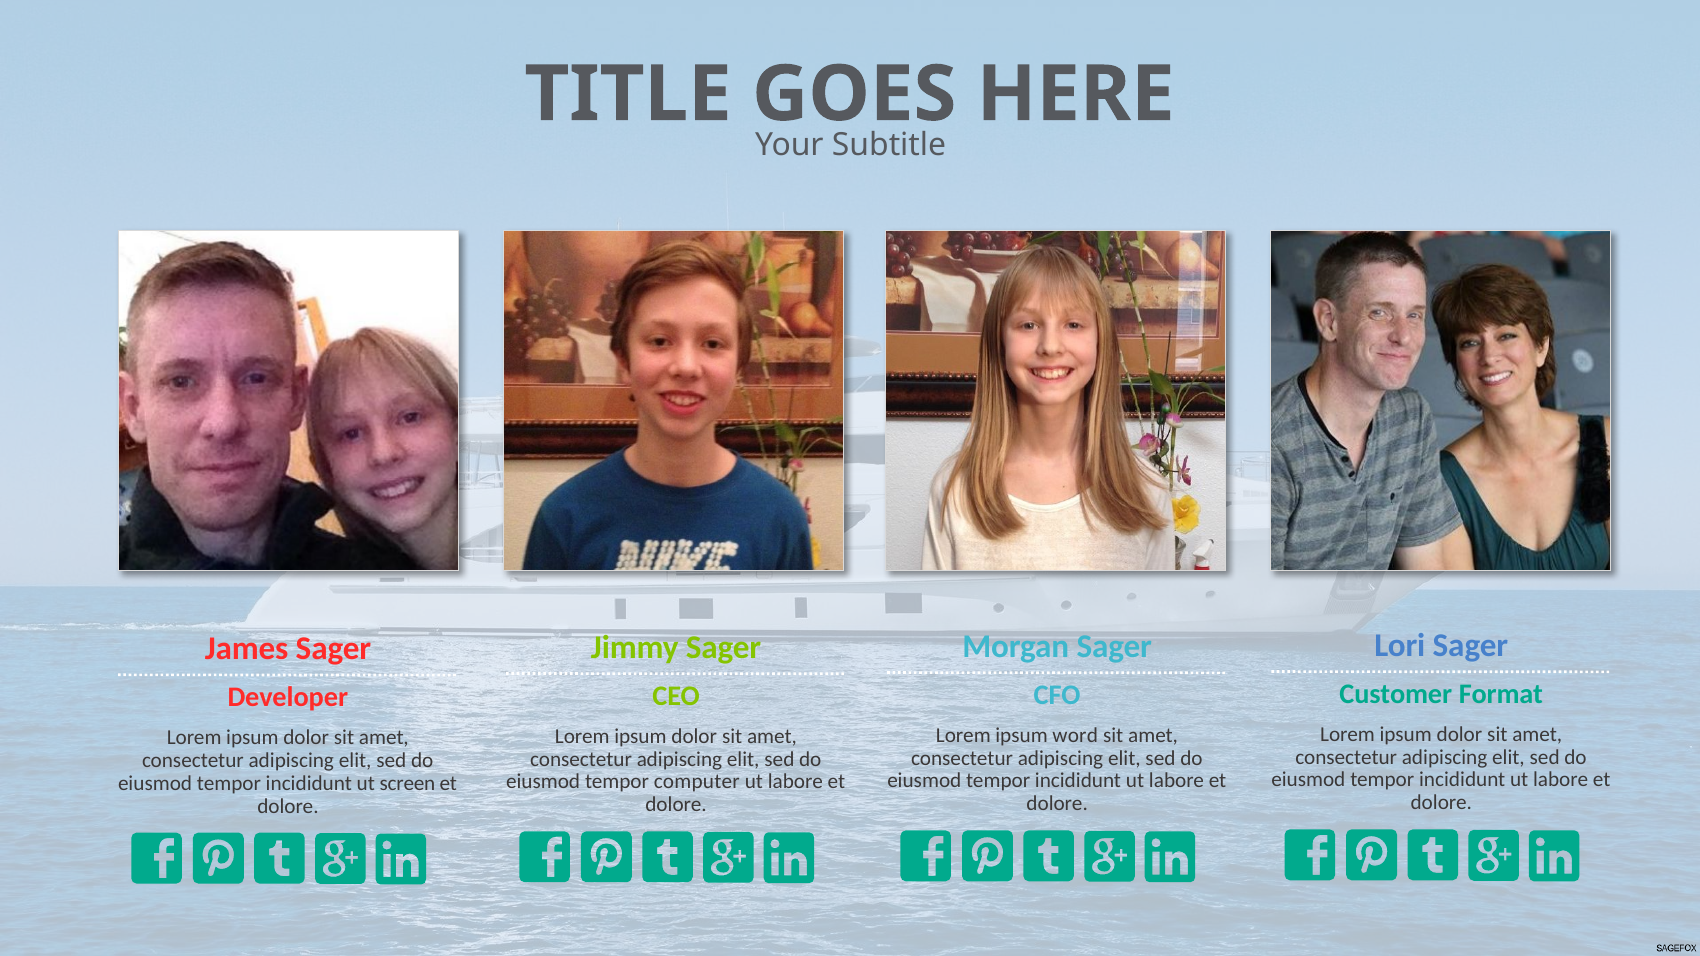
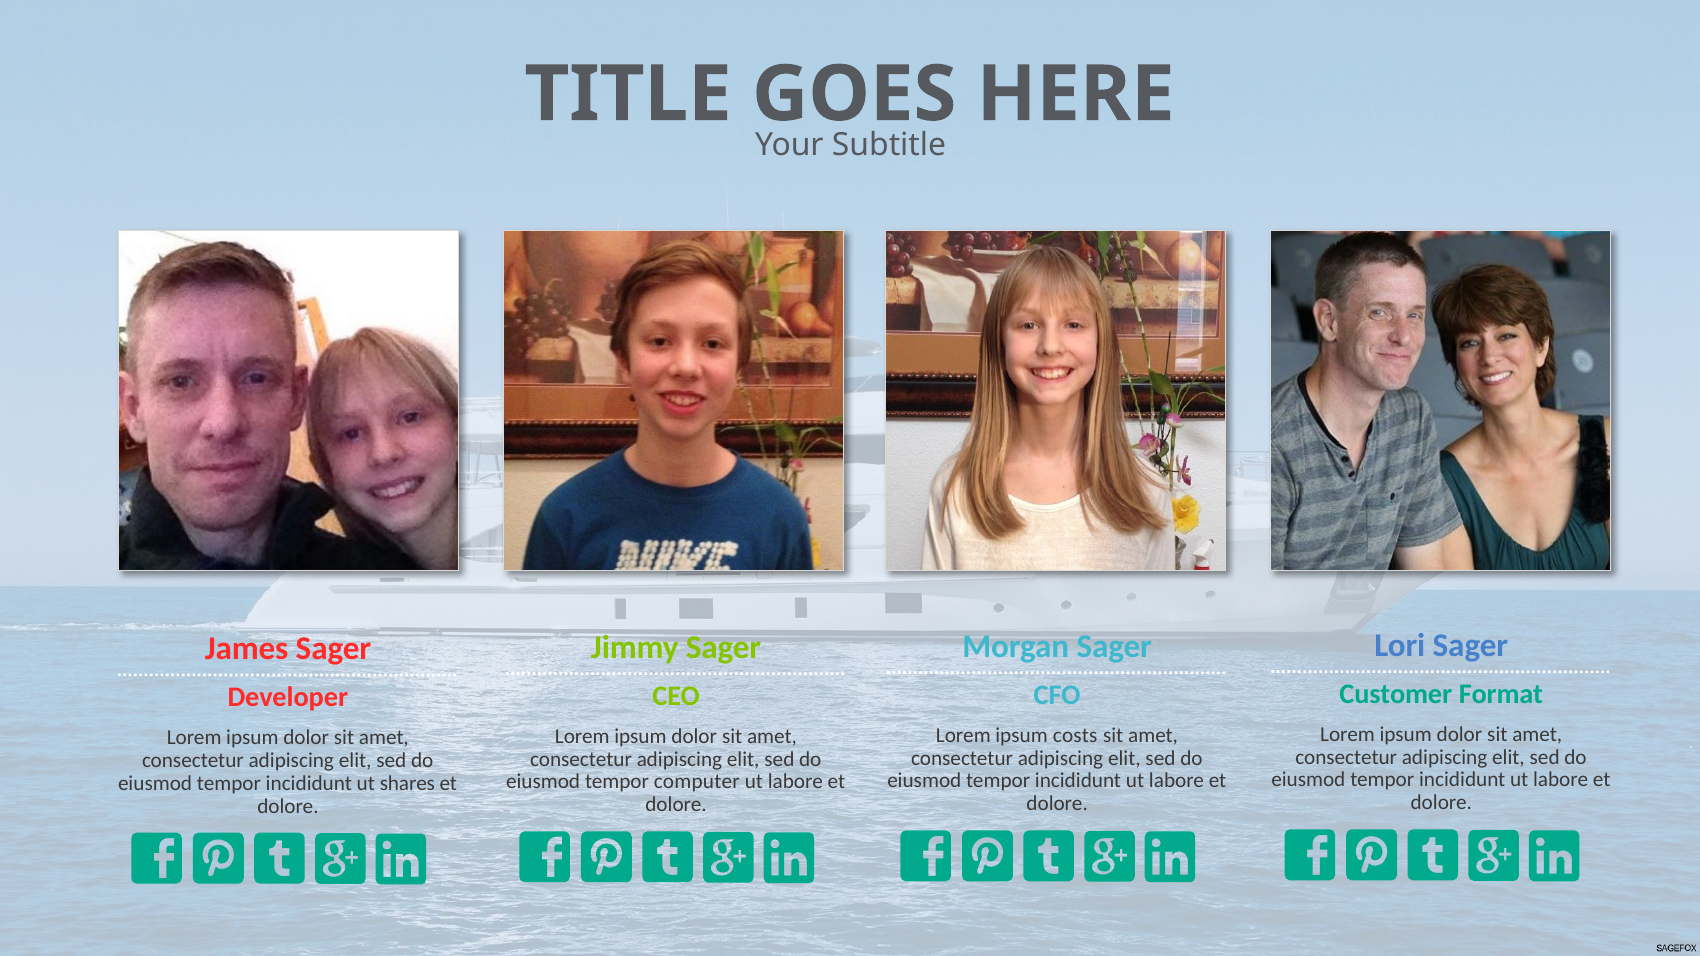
word: word -> costs (1075, 735)
screen: screen -> shares (407, 783)
